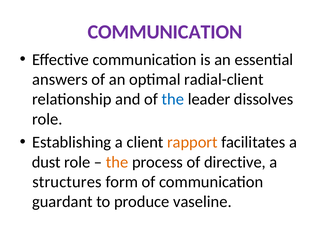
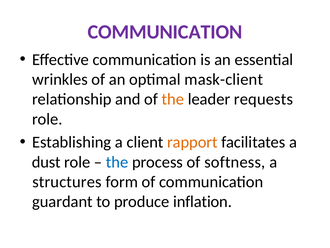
answers: answers -> wrinkles (60, 79)
radial-client: radial-client -> mask-client (224, 79)
the colour: blue -> orange (173, 99)
dissolves: dissolves -> requests (263, 99)
the colour: orange -> blue (117, 162)
directive: directive -> softness (235, 162)
vaseline: vaseline -> inflation (203, 201)
